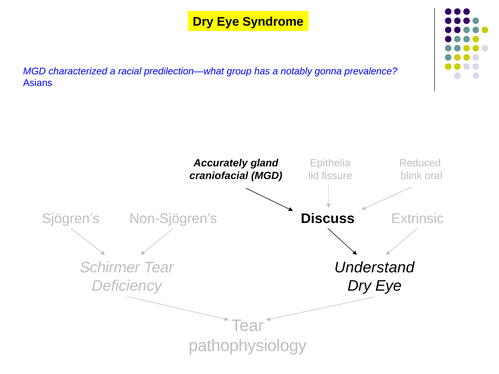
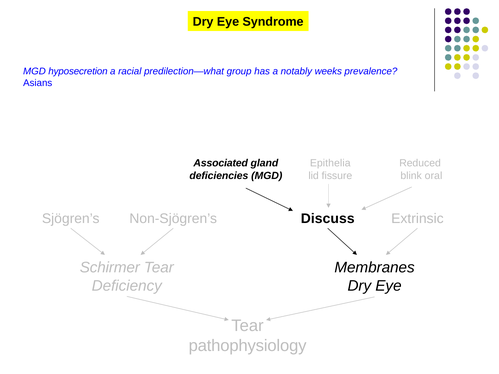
characterized: characterized -> hyposecretion (78, 71)
gonna: gonna -> weeks (328, 71)
Accurately: Accurately -> Associated (221, 163)
craniofacial: craniofacial -> deficiencies (219, 176)
Understand: Understand -> Membranes (375, 268)
